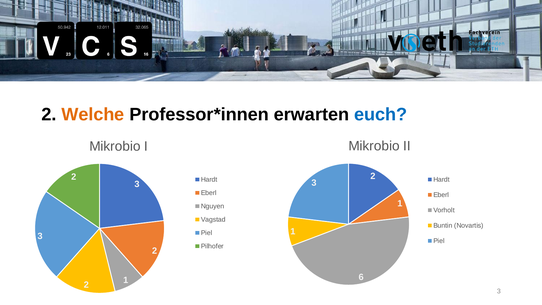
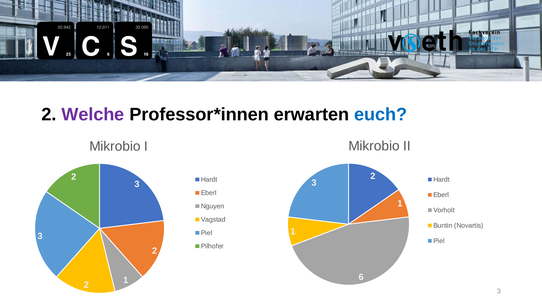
Welche colour: orange -> purple (93, 115)
